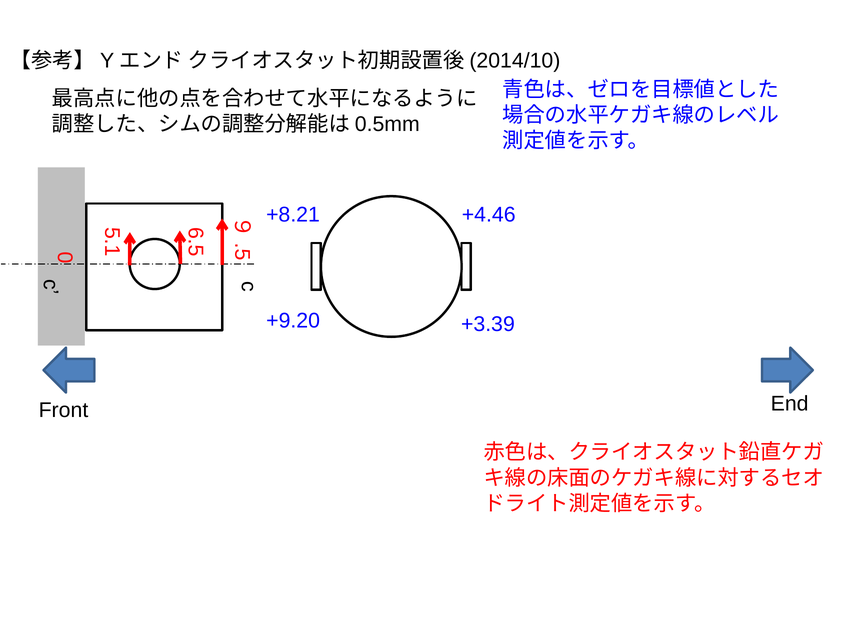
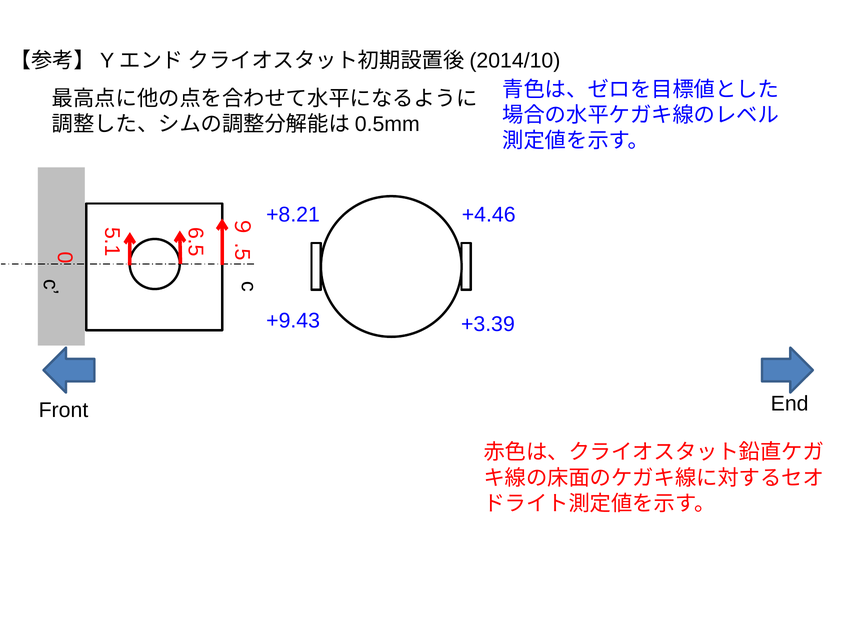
+9.20: +9.20 -> +9.43 (293, 321)
